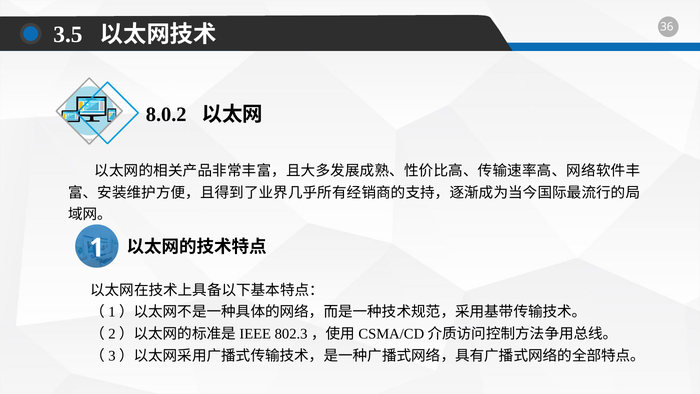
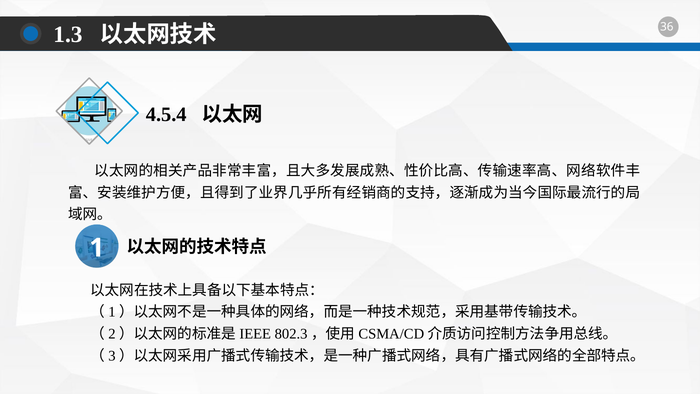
3.5: 3.5 -> 1.3 (68, 35)
8.0.2: 8.0.2 -> 4.5.4 (166, 115)
